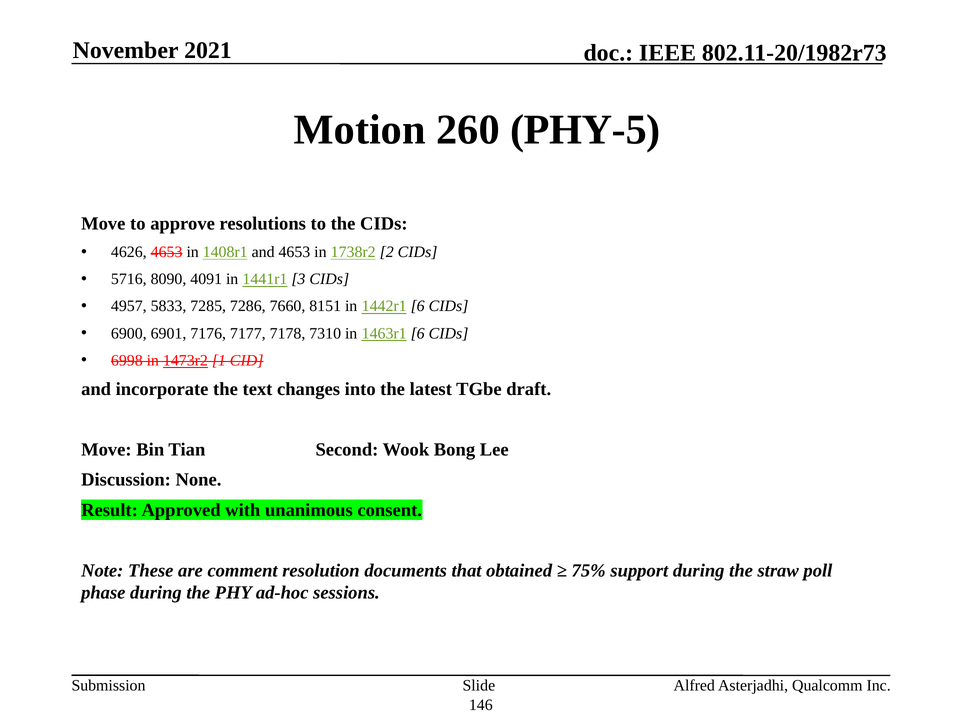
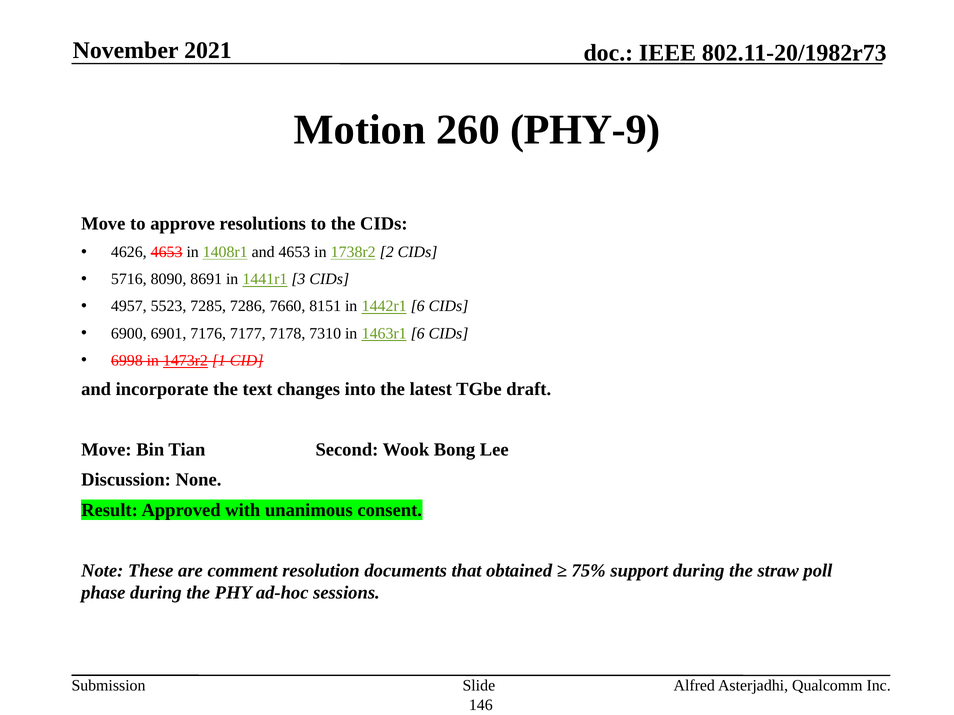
PHY-5: PHY-5 -> PHY-9 (585, 130)
4091: 4091 -> 8691 (206, 279)
5833: 5833 -> 5523 (169, 306)
